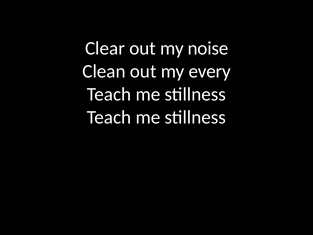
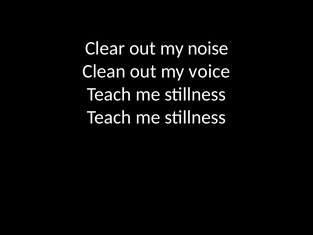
every: every -> voice (209, 71)
